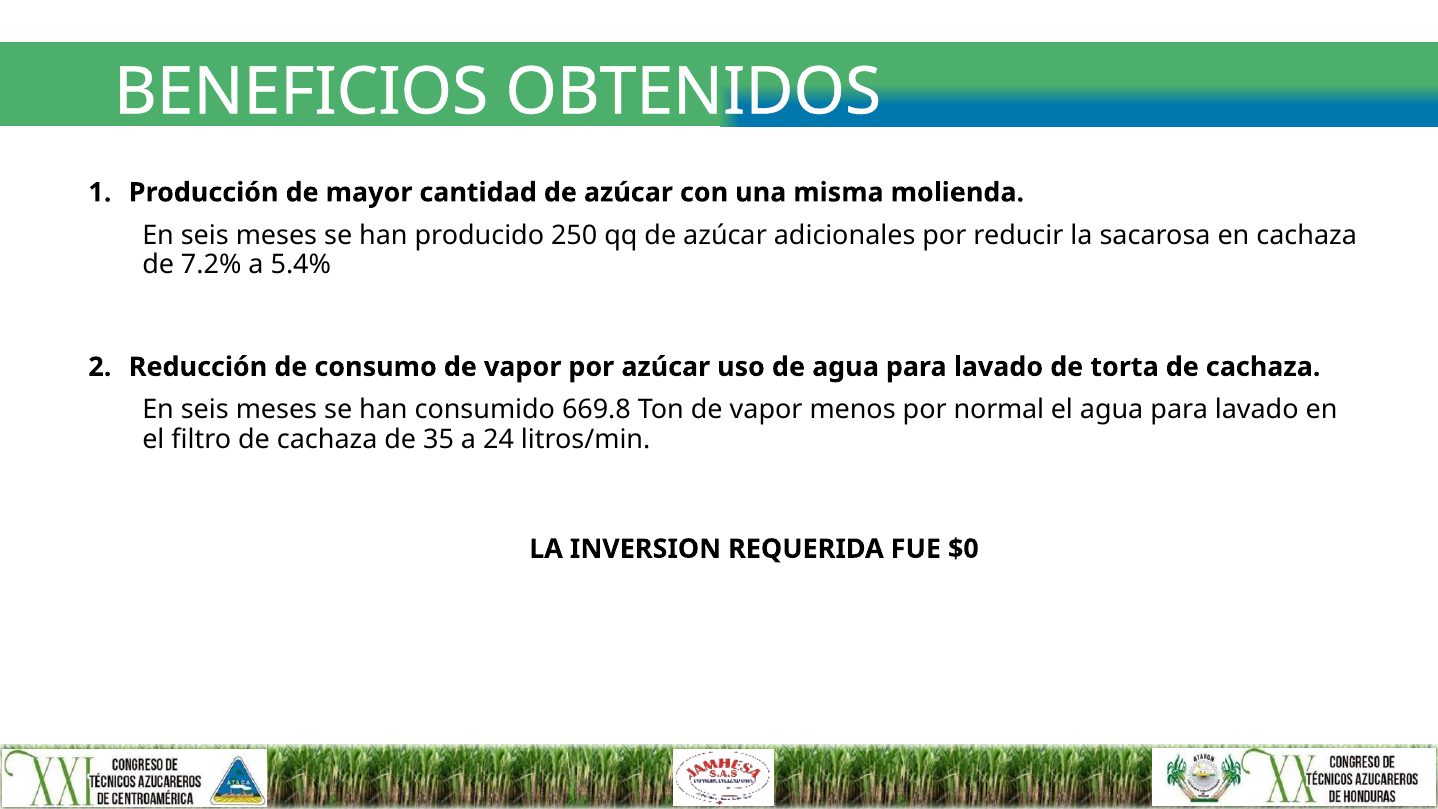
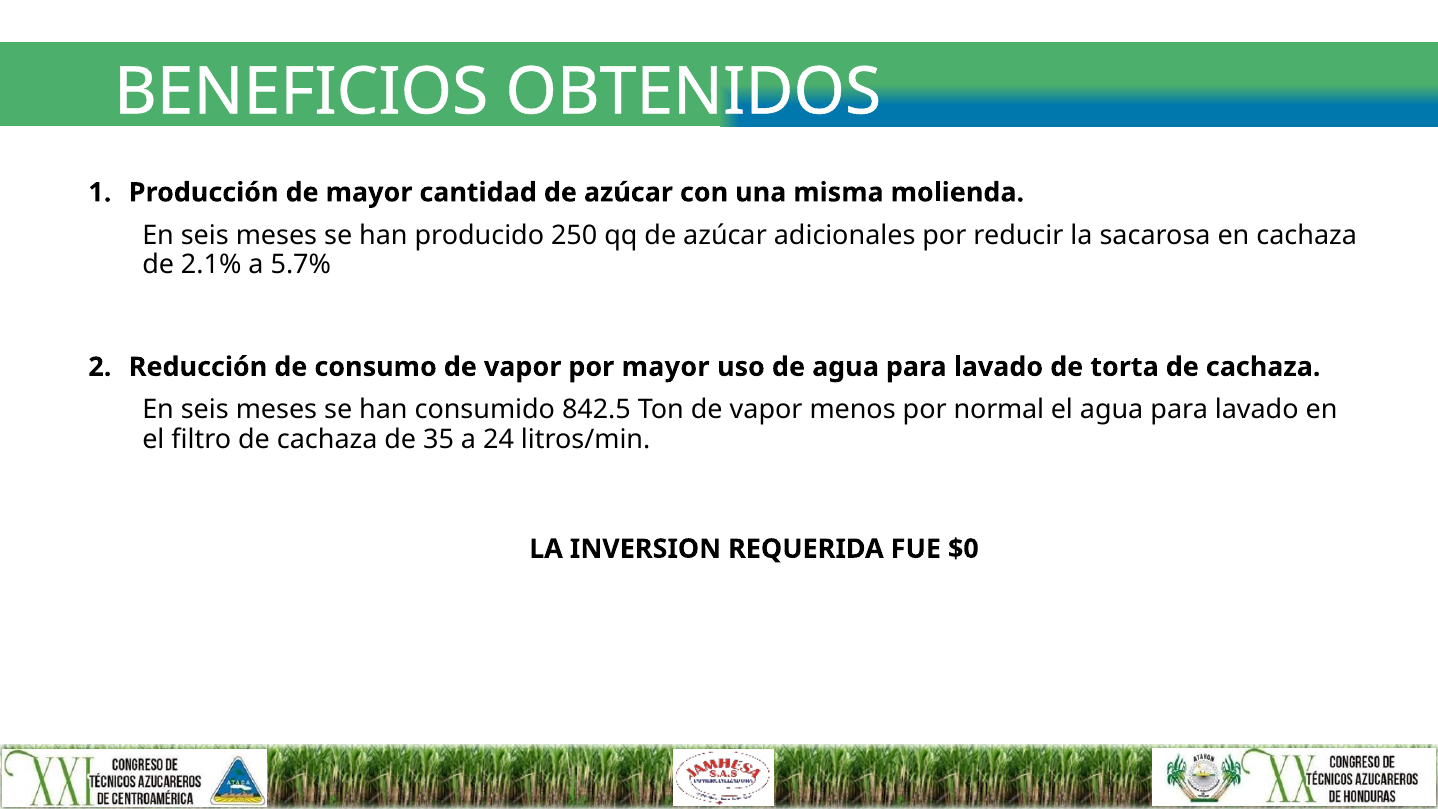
7.2%: 7.2% -> 2.1% (211, 265)
5.4%: 5.4% -> 5.7% (301, 265)
por azúcar: azúcar -> mayor (666, 367)
669.8: 669.8 -> 842.5 (596, 410)
